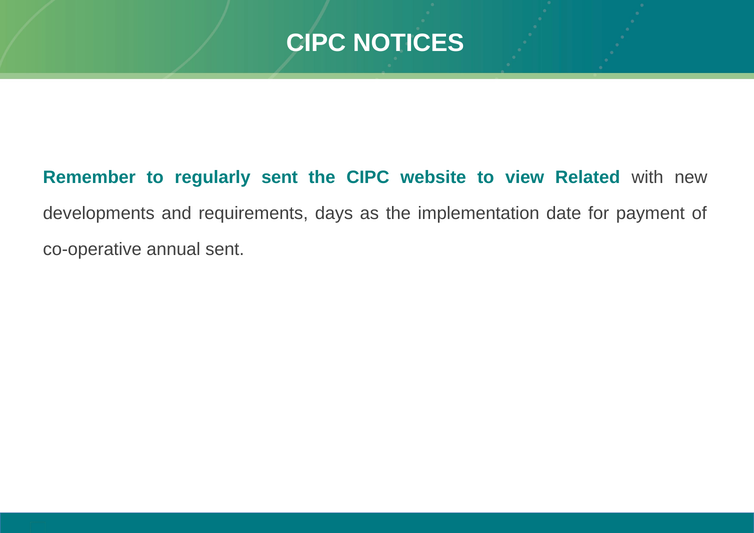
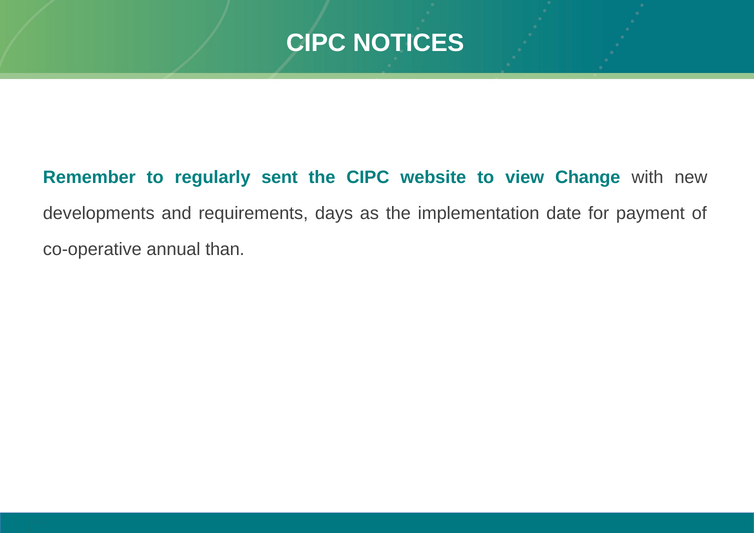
Related: Related -> Change (588, 178)
annual sent: sent -> than (225, 249)
